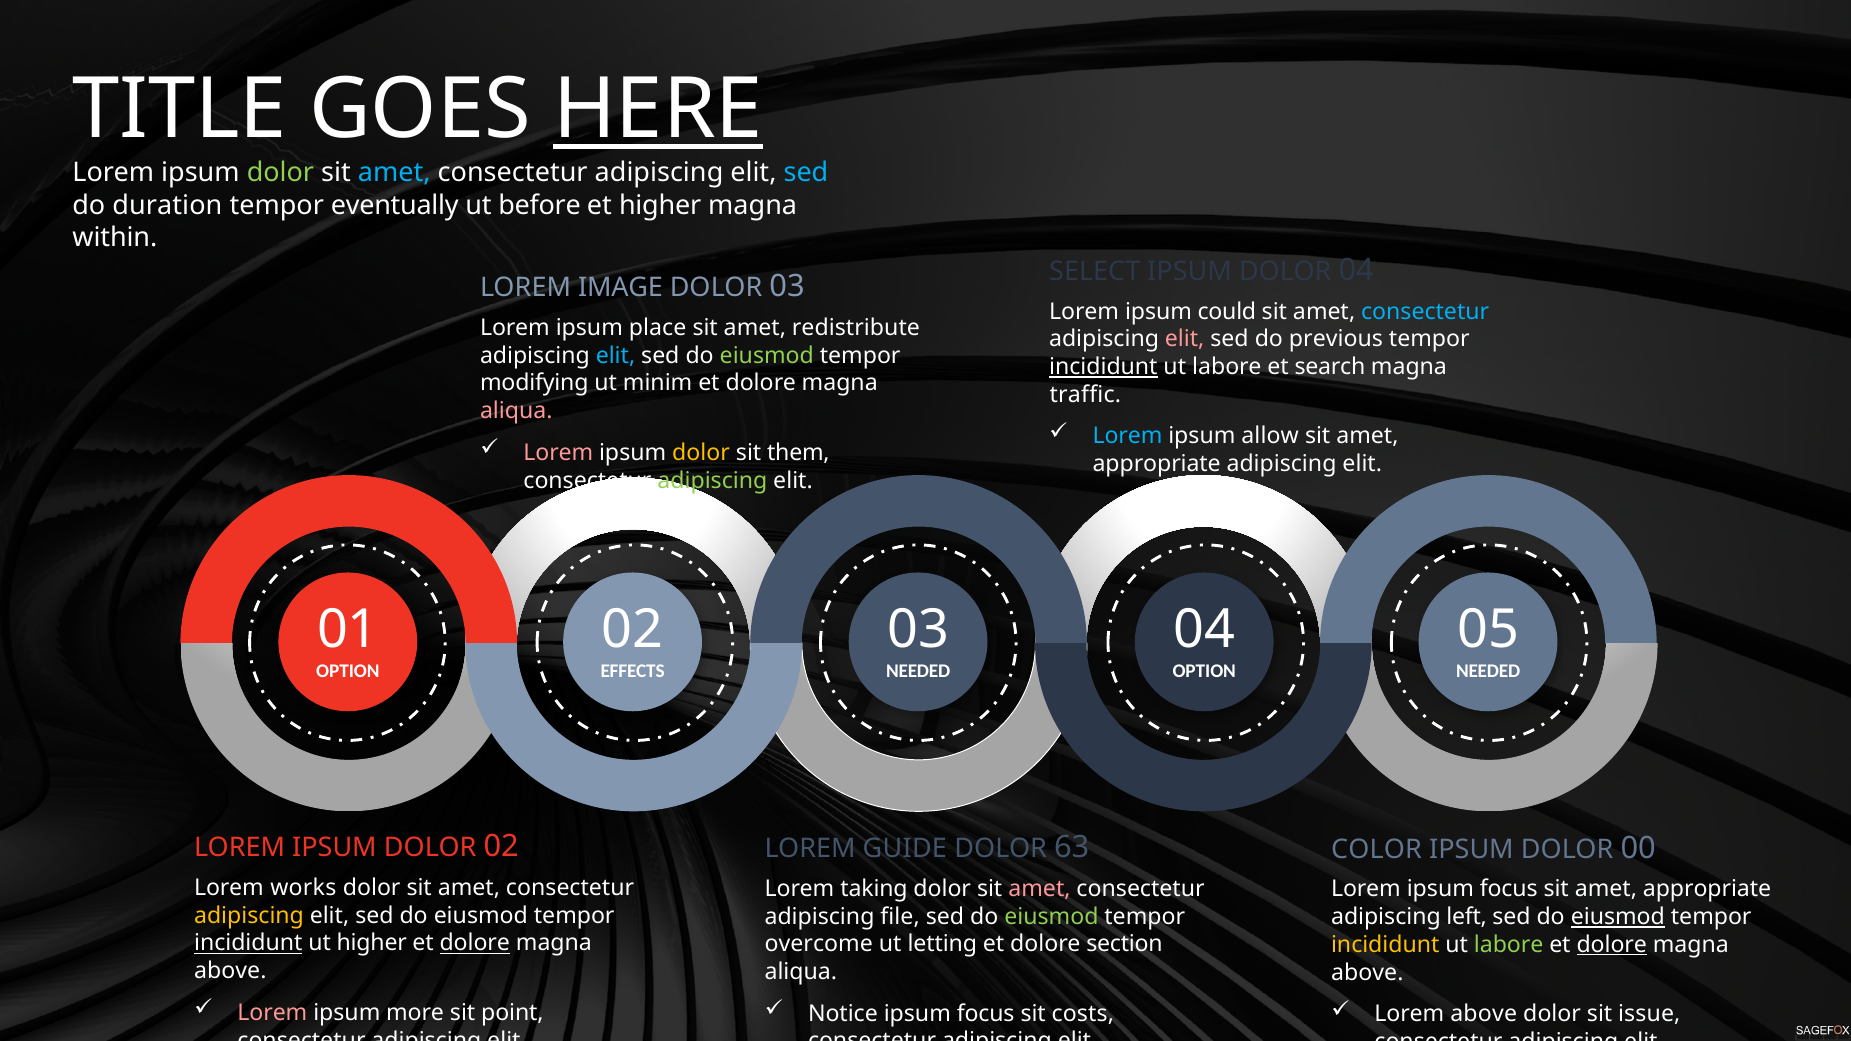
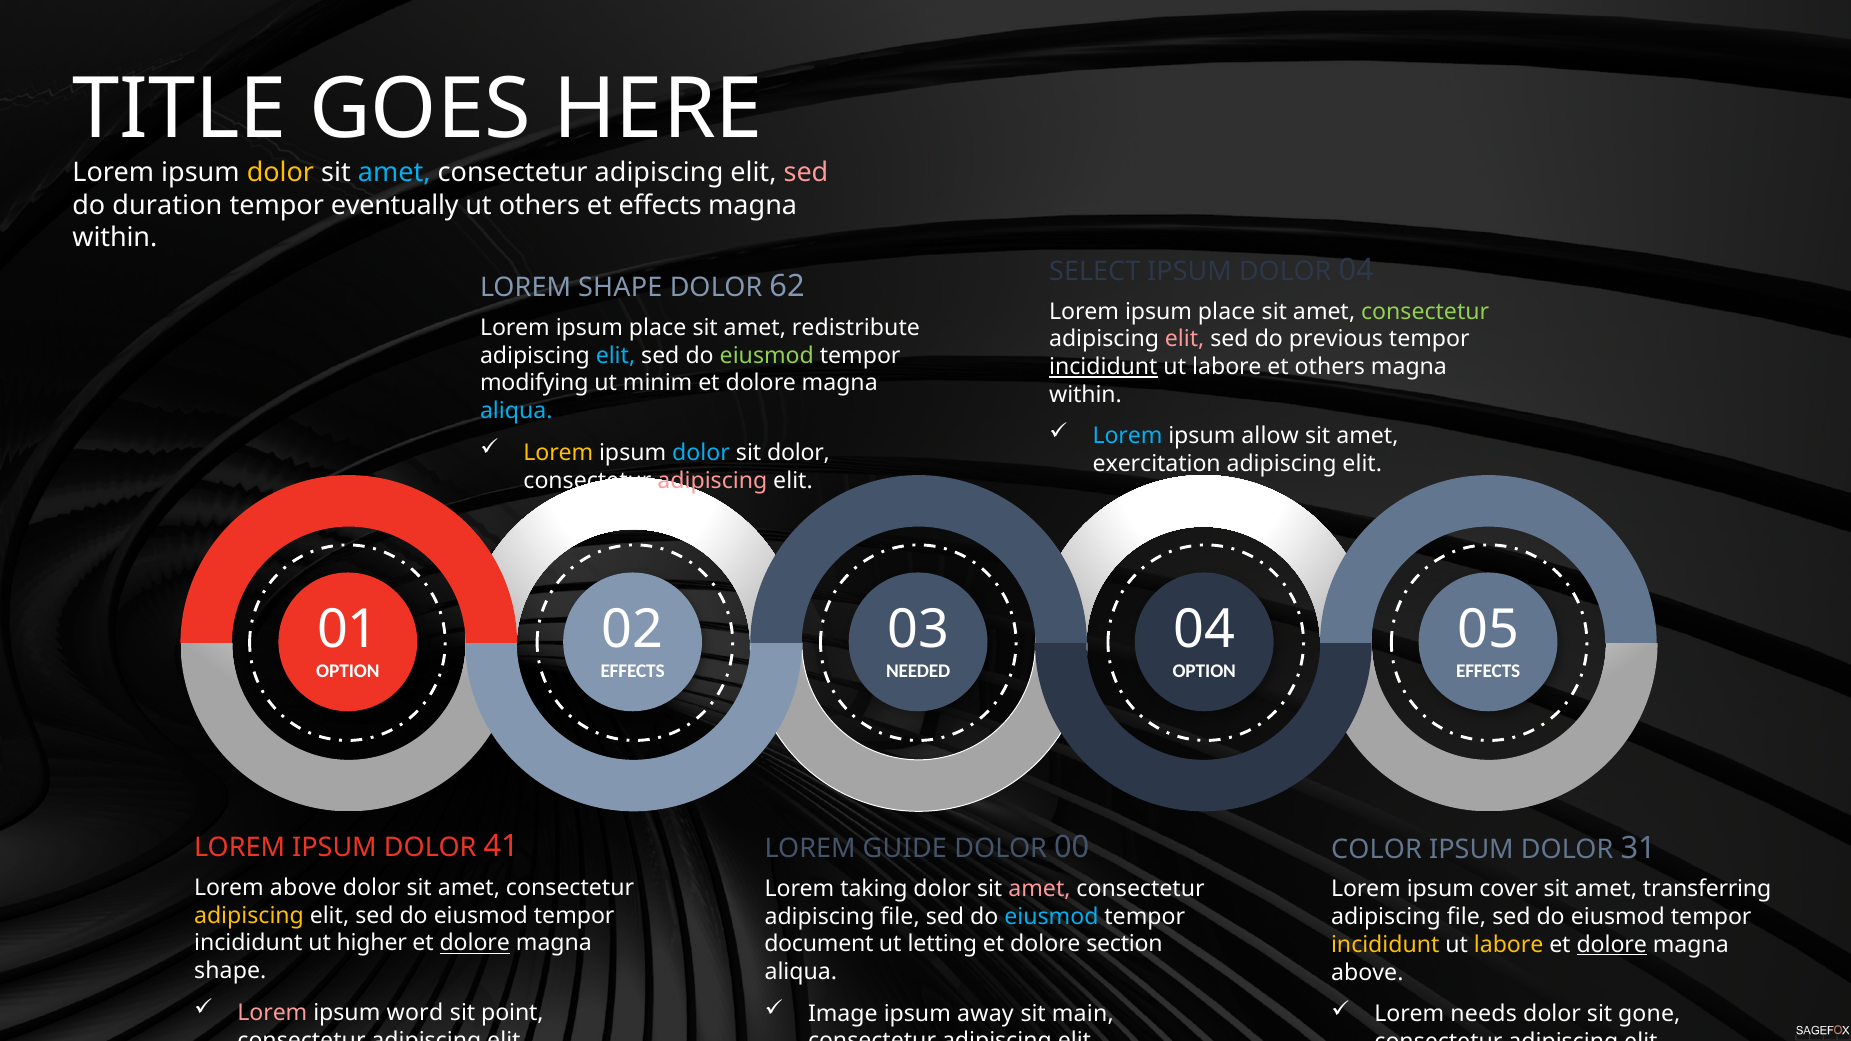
HERE underline: present -> none (658, 110)
dolor colour: light green -> yellow (280, 173)
sed colour: light blue -> pink (806, 173)
ut before: before -> others (539, 205)
et higher: higher -> effects (660, 205)
LOREM IMAGE: IMAGE -> SHAPE (620, 288)
DOLOR 03: 03 -> 62 (787, 287)
could: could -> place (1227, 311)
consectetur colour: light blue -> light green (1425, 311)
et search: search -> others (1330, 367)
traffic: traffic -> within (1086, 395)
aliqua colour: pink -> light blue (516, 411)
Lorem colour: pink -> yellow (558, 453)
dolor colour: yellow -> light blue (701, 453)
sit them: them -> dolor (798, 453)
appropriate: appropriate -> exercitation (1157, 464)
adipiscing colour: light green -> pink (712, 480)
NEEDED: NEEDED -> EFFECTS (1488, 672)
DOLOR 02: 02 -> 41 (501, 847)
63: 63 -> 00 (1072, 848)
00: 00 -> 31 (1638, 848)
Lorem works: works -> above (303, 888)
Lorem ipsum focus: focus -> cover (1509, 889)
appropriate: appropriate -> transferring (1707, 889)
eiusmod colour: light green -> light blue (1051, 917)
left: left -> file (1466, 917)
eiusmod underline: present -> none (1618, 917)
incididunt underline: present -> none (248, 943)
overcome: overcome -> document (819, 944)
labore colour: light green -> yellow (1509, 945)
above: above -> shape (230, 971)
more: more -> word (415, 1013)
Notice: Notice -> Image (843, 1014)
focus: focus -> away (985, 1014)
costs: costs -> main (1083, 1014)
Lorem above: above -> needs (1484, 1014)
issue: issue -> gone (1649, 1014)
